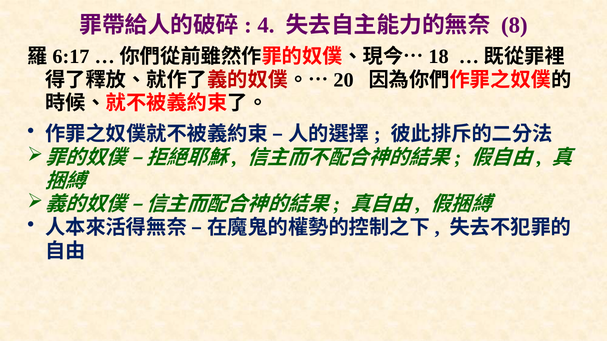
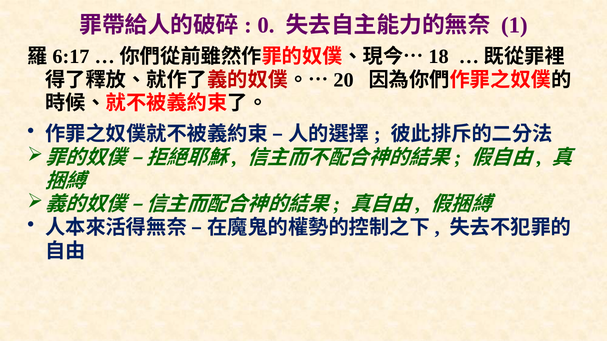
4: 4 -> 0 (266, 25)
8: 8 -> 1 (514, 25)
